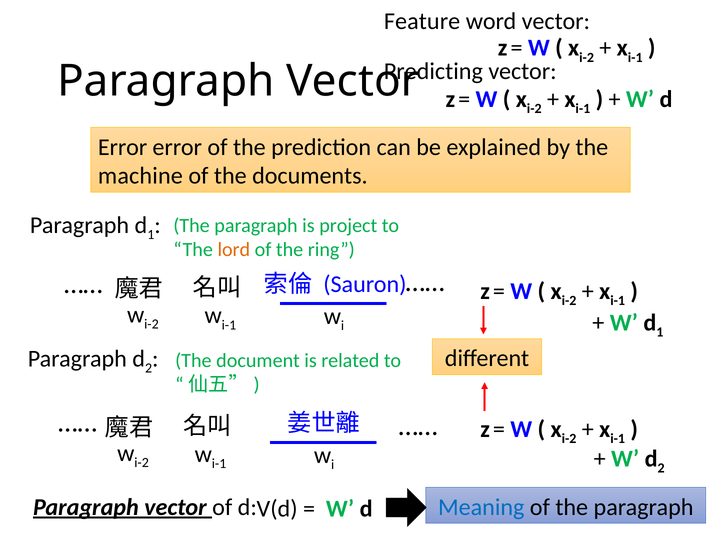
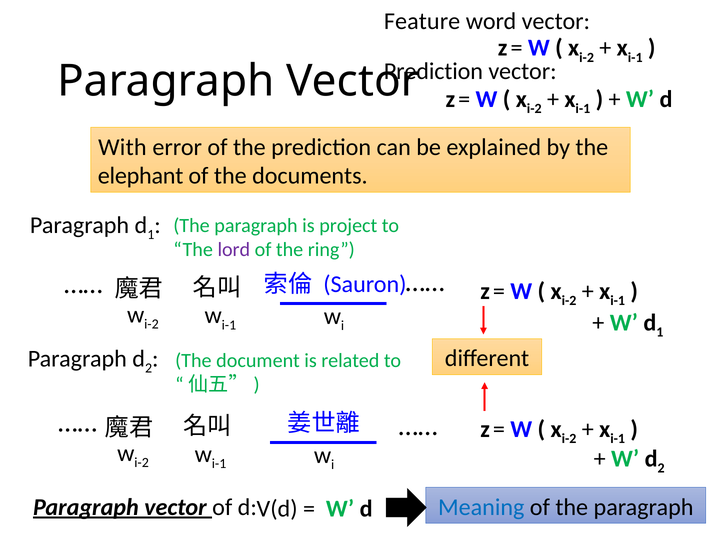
Predicting: Predicting -> Prediction (433, 72)
Error: Error -> With (122, 147)
machine: machine -> elephant (141, 176)
lord colour: orange -> purple (234, 250)
